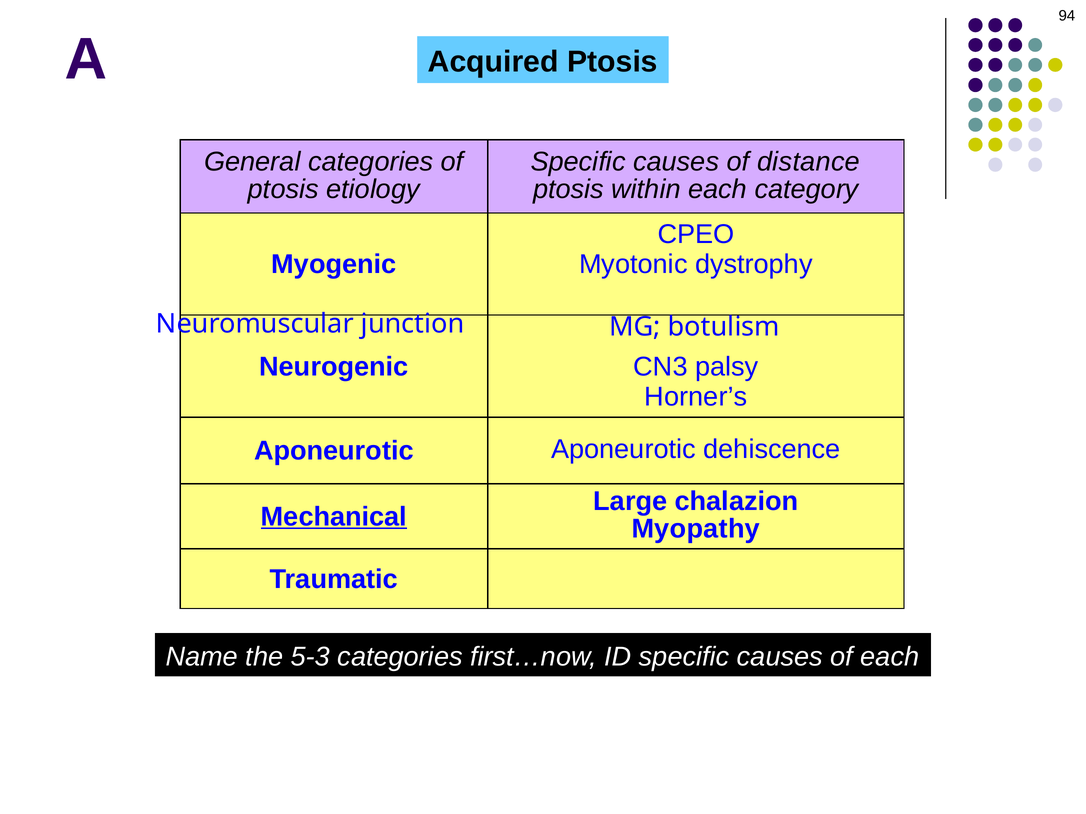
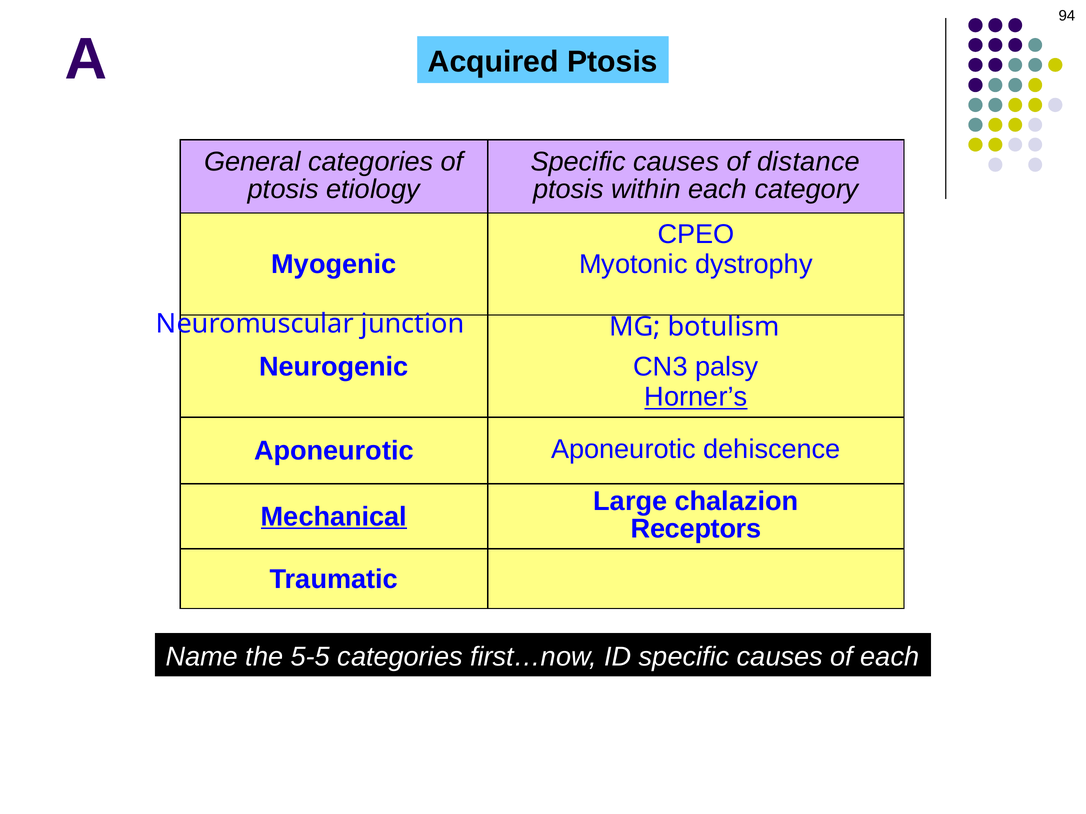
Horner’s underline: none -> present (696, 397)
Myopathy: Myopathy -> Receptors (696, 529)
5-3: 5-3 -> 5-5 (310, 657)
